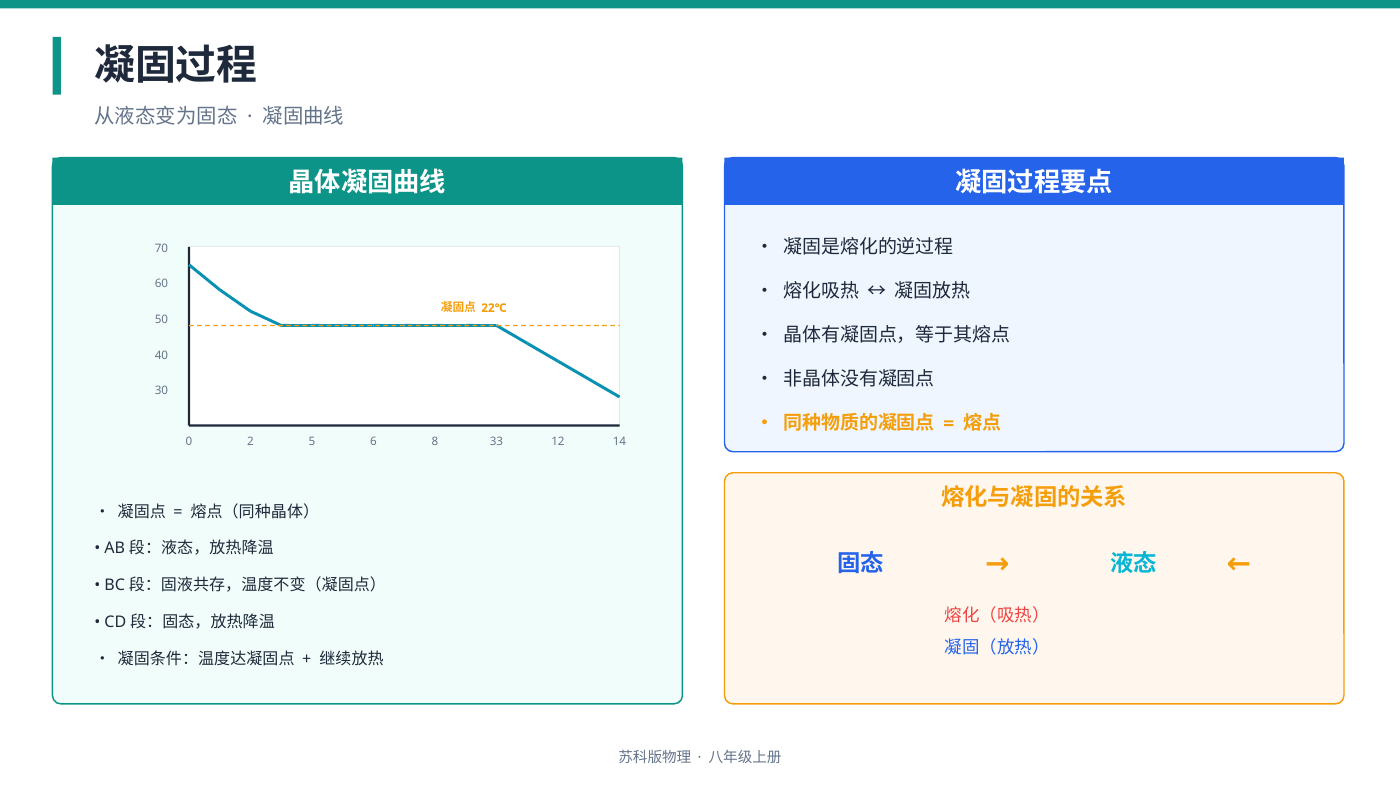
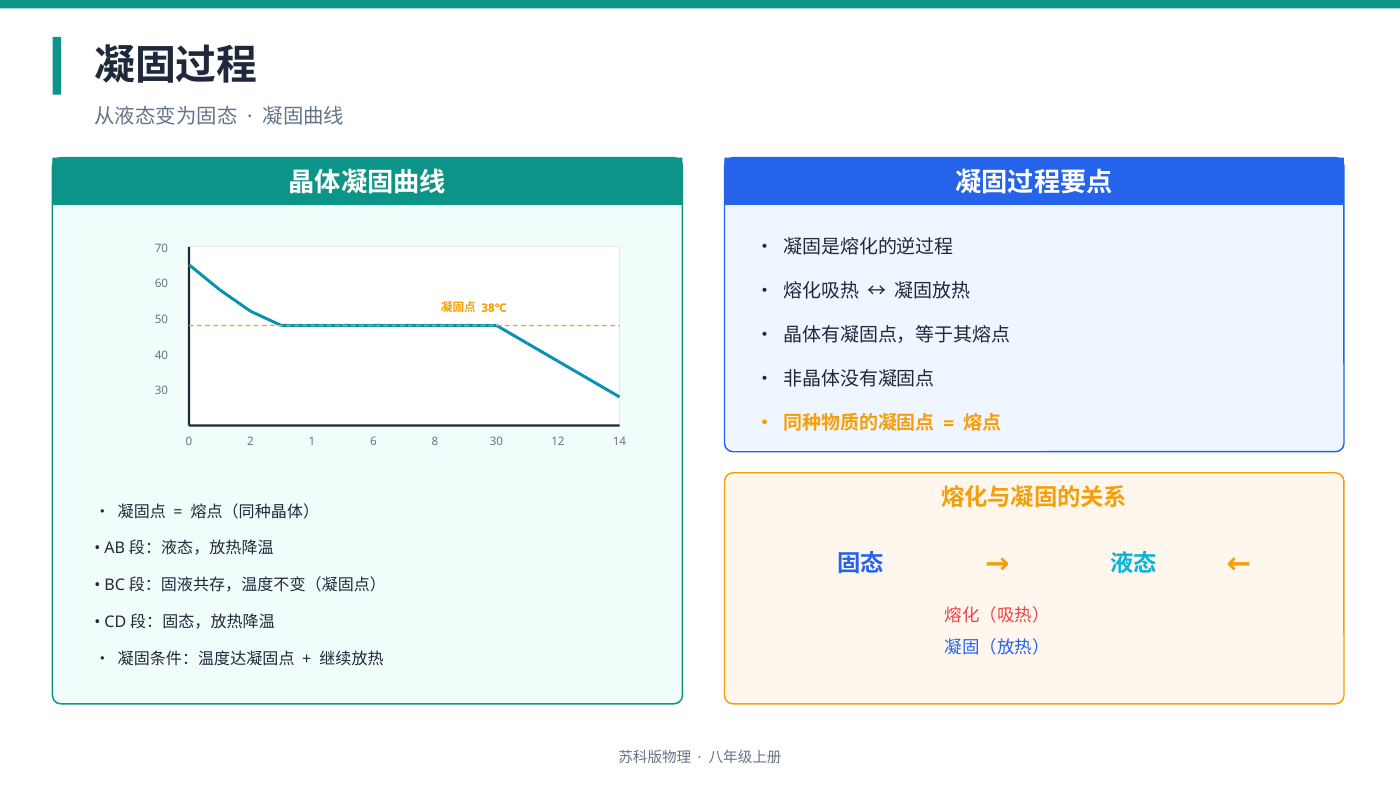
22℃: 22℃ -> 38℃ (494, 308)
5: 5 -> 1 (312, 441)
8 33: 33 -> 30 (496, 441)
